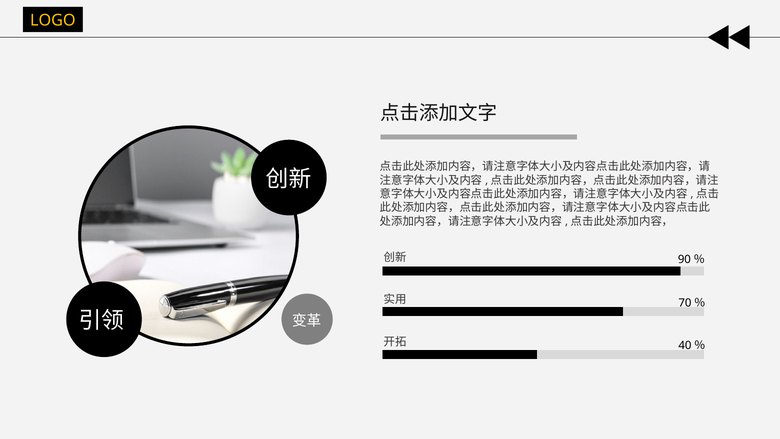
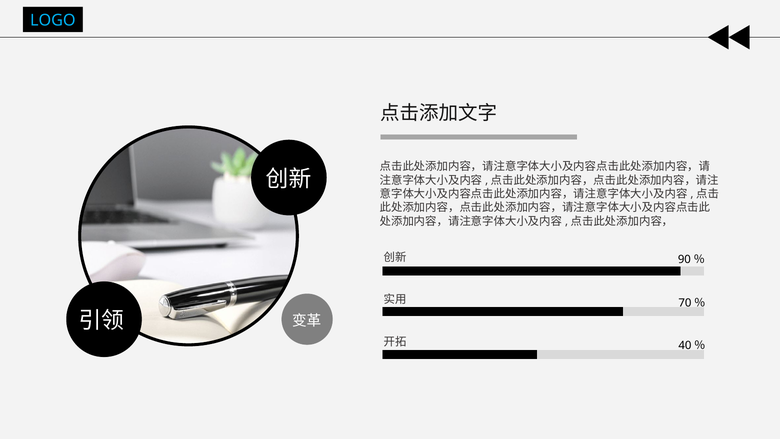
LOGO colour: yellow -> light blue (53, 21)
